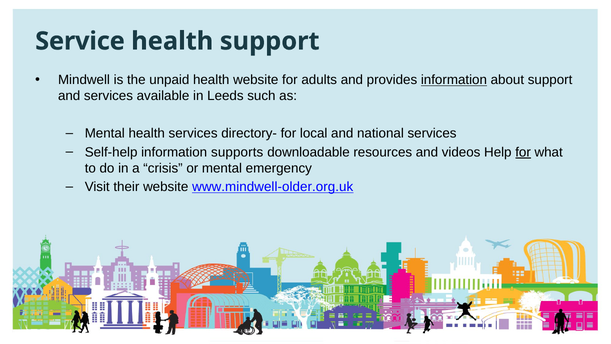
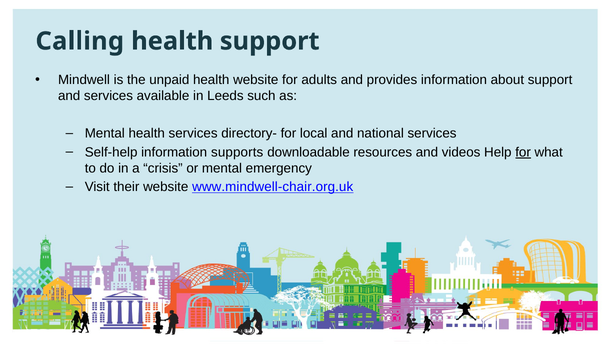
Service: Service -> Calling (80, 41)
information underline: present -> none (454, 80)
www.mindwell-older.org.uk: www.mindwell-older.org.uk -> www.mindwell-chair.org.uk (273, 187)
